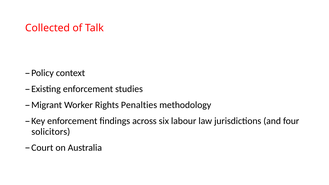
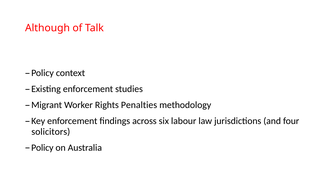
Collected: Collected -> Although (47, 28)
Court: Court -> Policy (42, 148)
